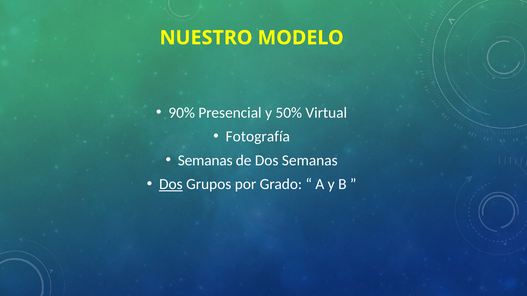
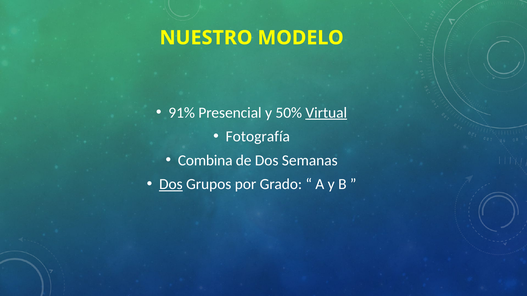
90%: 90% -> 91% (182, 113)
Virtual underline: none -> present (326, 113)
Semanas: Semanas -> Combina (205, 161)
